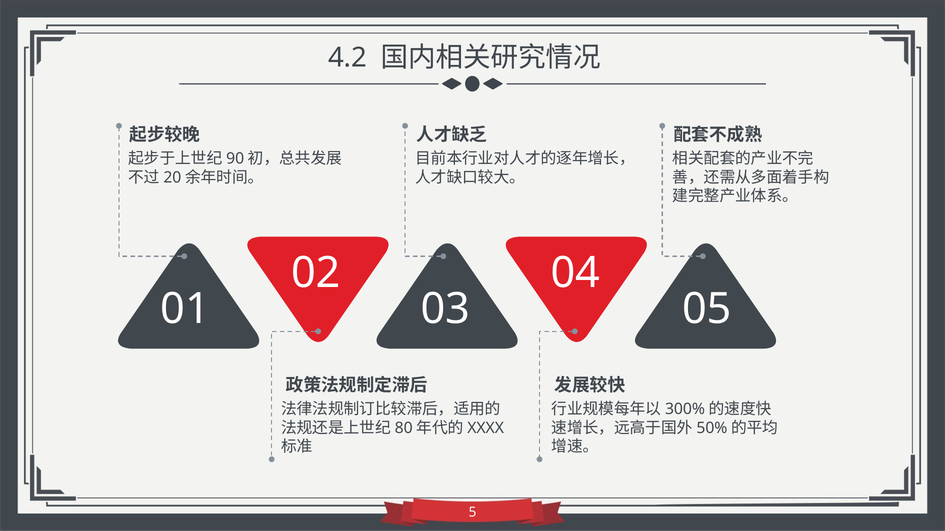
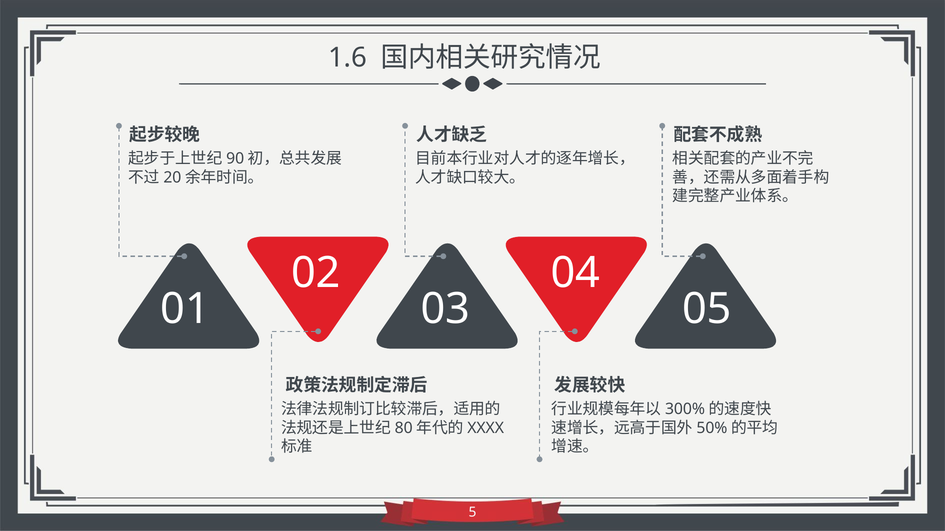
4.2: 4.2 -> 1.6 (348, 58)
